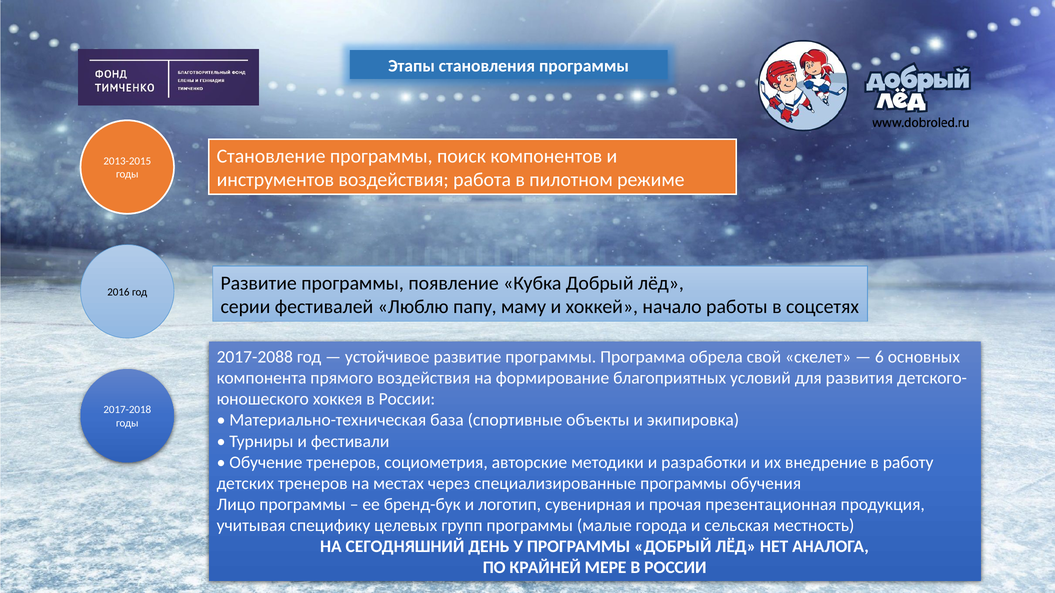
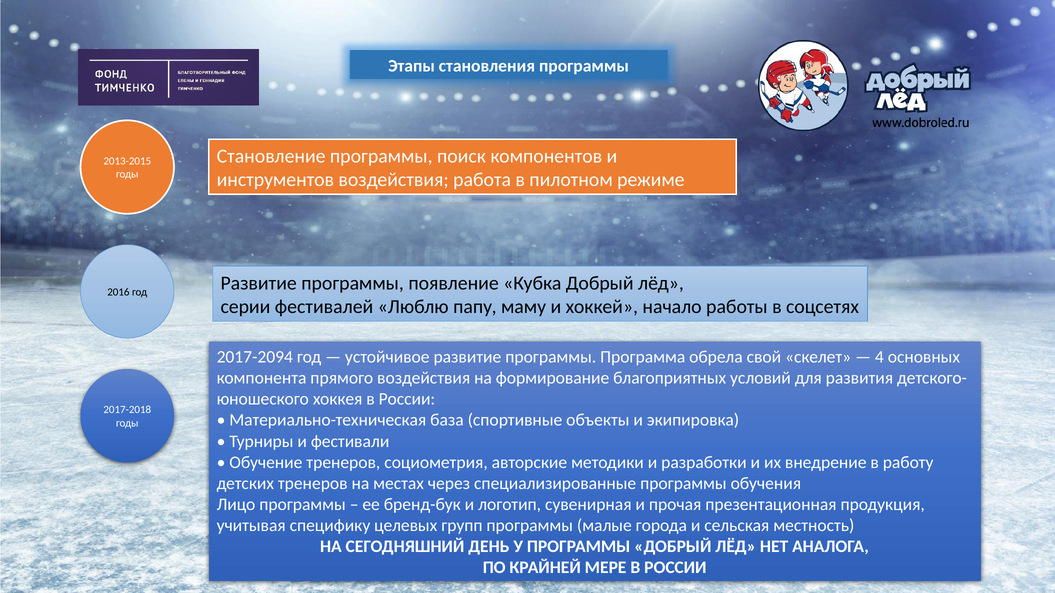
2017-2088: 2017-2088 -> 2017-2094 (255, 357)
6: 6 -> 4 (879, 357)
